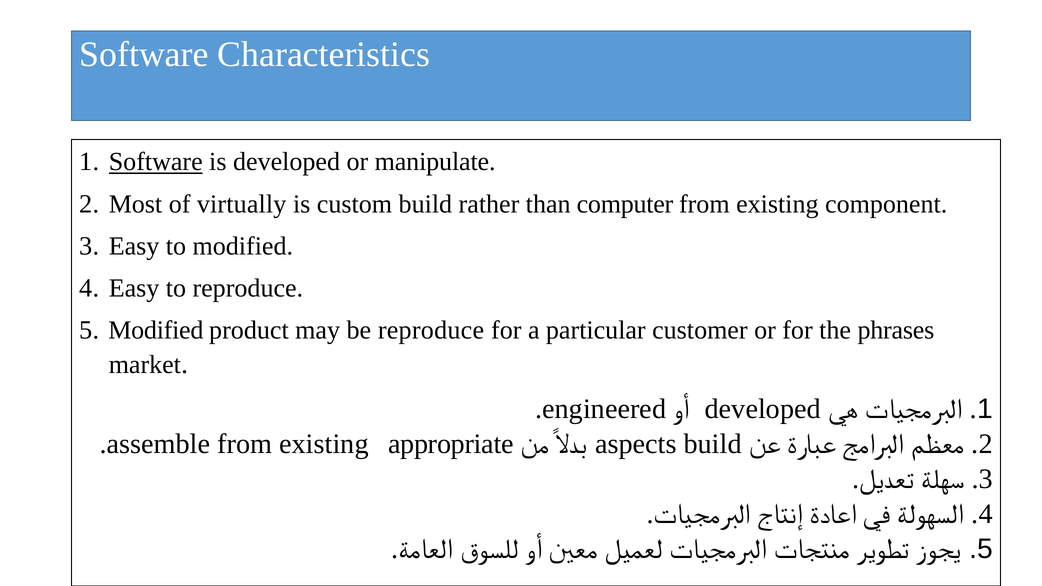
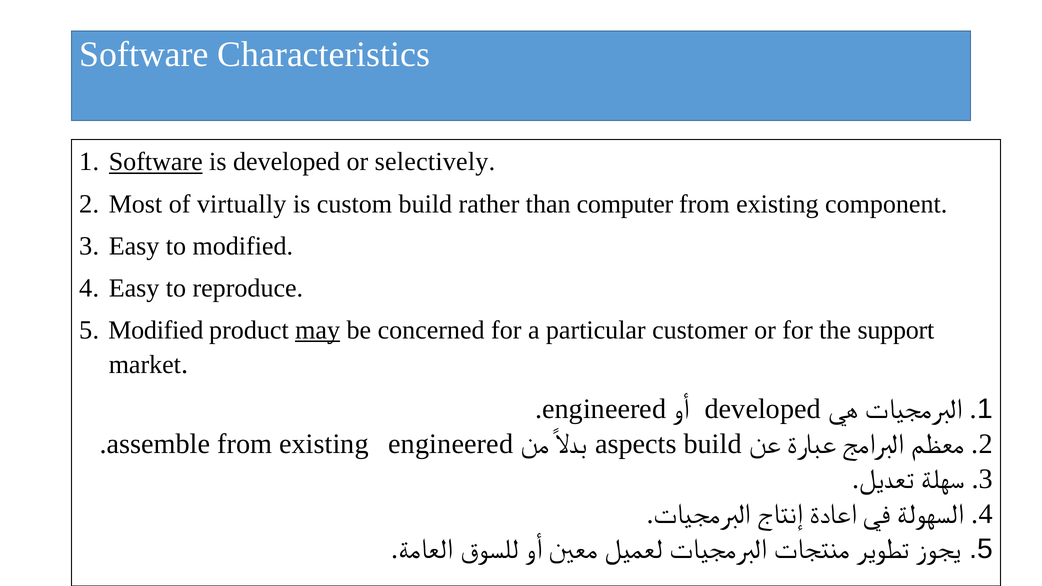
manipulate: manipulate -> selectively (435, 162)
may underline: none -> present (318, 330)
be reproduce: reproduce -> concerned (431, 330)
phrases: phrases -> support (896, 330)
existing appropriate: appropriate -> engineered (451, 444)
